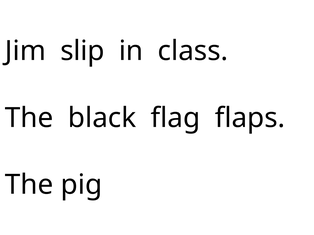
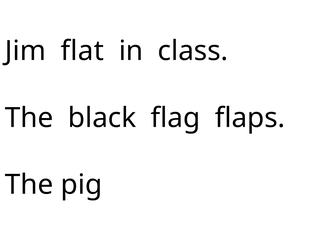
slip: slip -> flat (82, 51)
